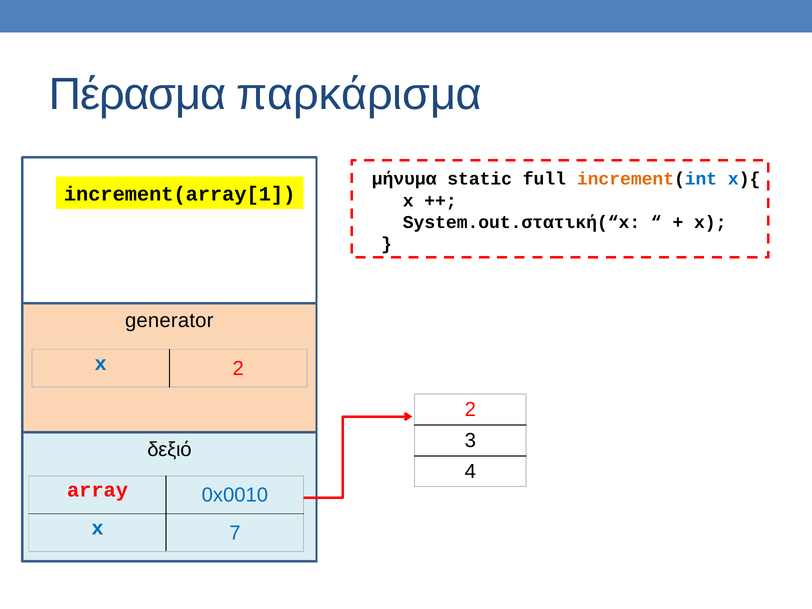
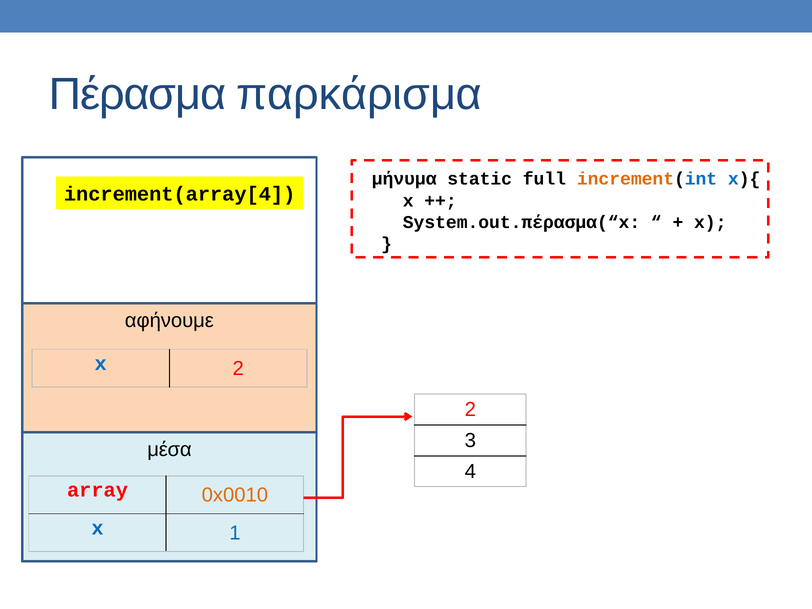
increment(array[1: increment(array[1 -> increment(array[4 (180, 194)
System.out.στατική(“x: System.out.στατική(“x -> System.out.πέρασμα(“x (522, 222)
generator: generator -> αφήνουμε (169, 321)
δεξιό: δεξιό -> μέσα (169, 450)
0x0010 colour: blue -> orange (235, 495)
7: 7 -> 1 (235, 533)
